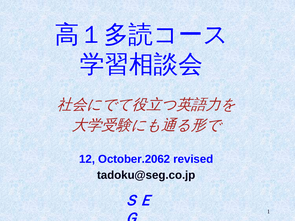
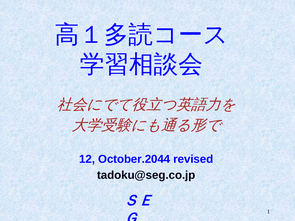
October.2062: October.2062 -> October.2044 (134, 159)
